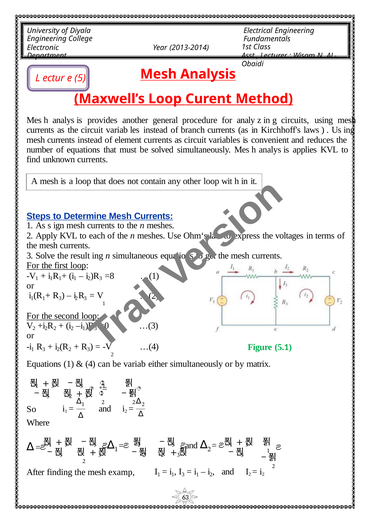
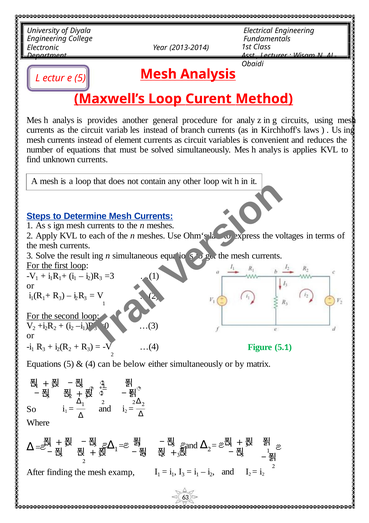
=8: =8 -> =3 (109, 275)
Equations 1: 1 -> 5 (69, 363)
be variab: variab -> below (135, 363)
